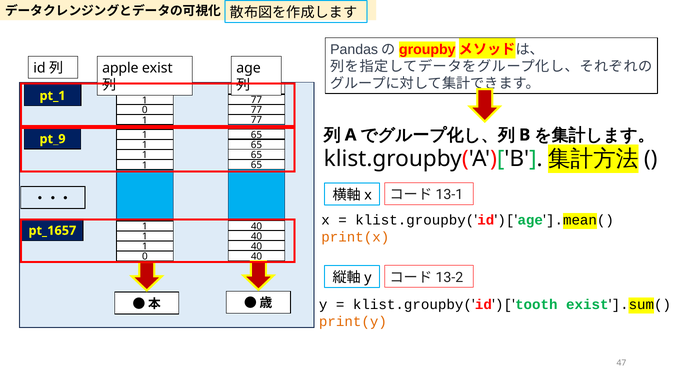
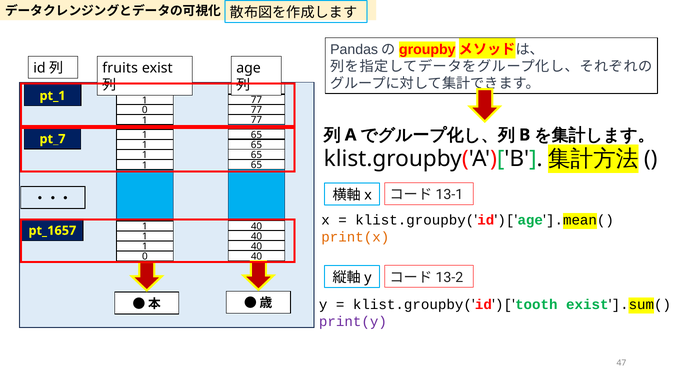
apple: apple -> fruits (120, 68)
pt_9: pt_9 -> pt_7 (53, 139)
print(y colour: orange -> purple (353, 322)
